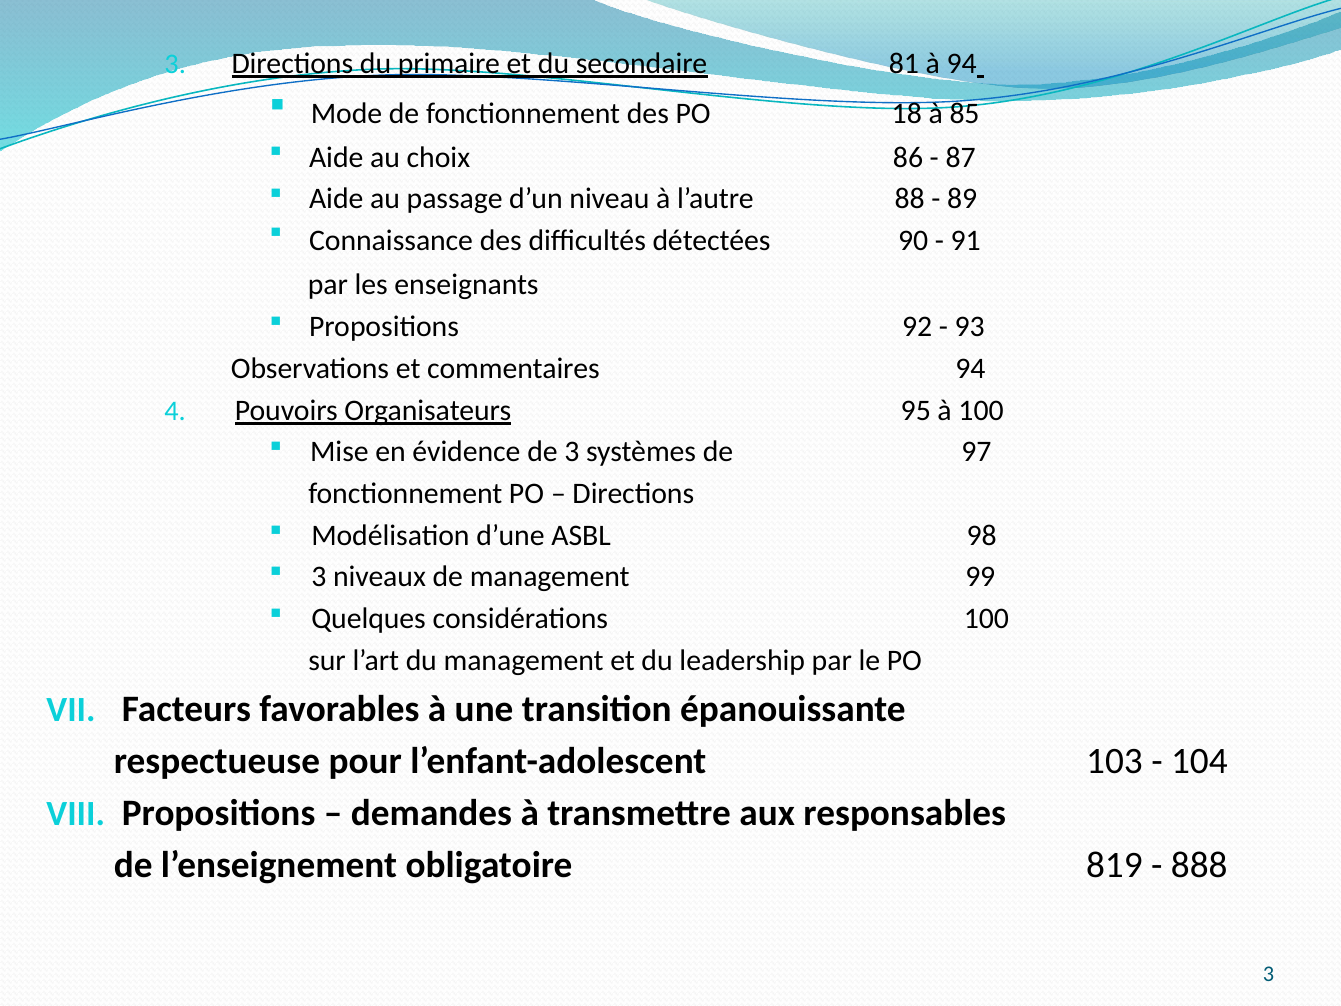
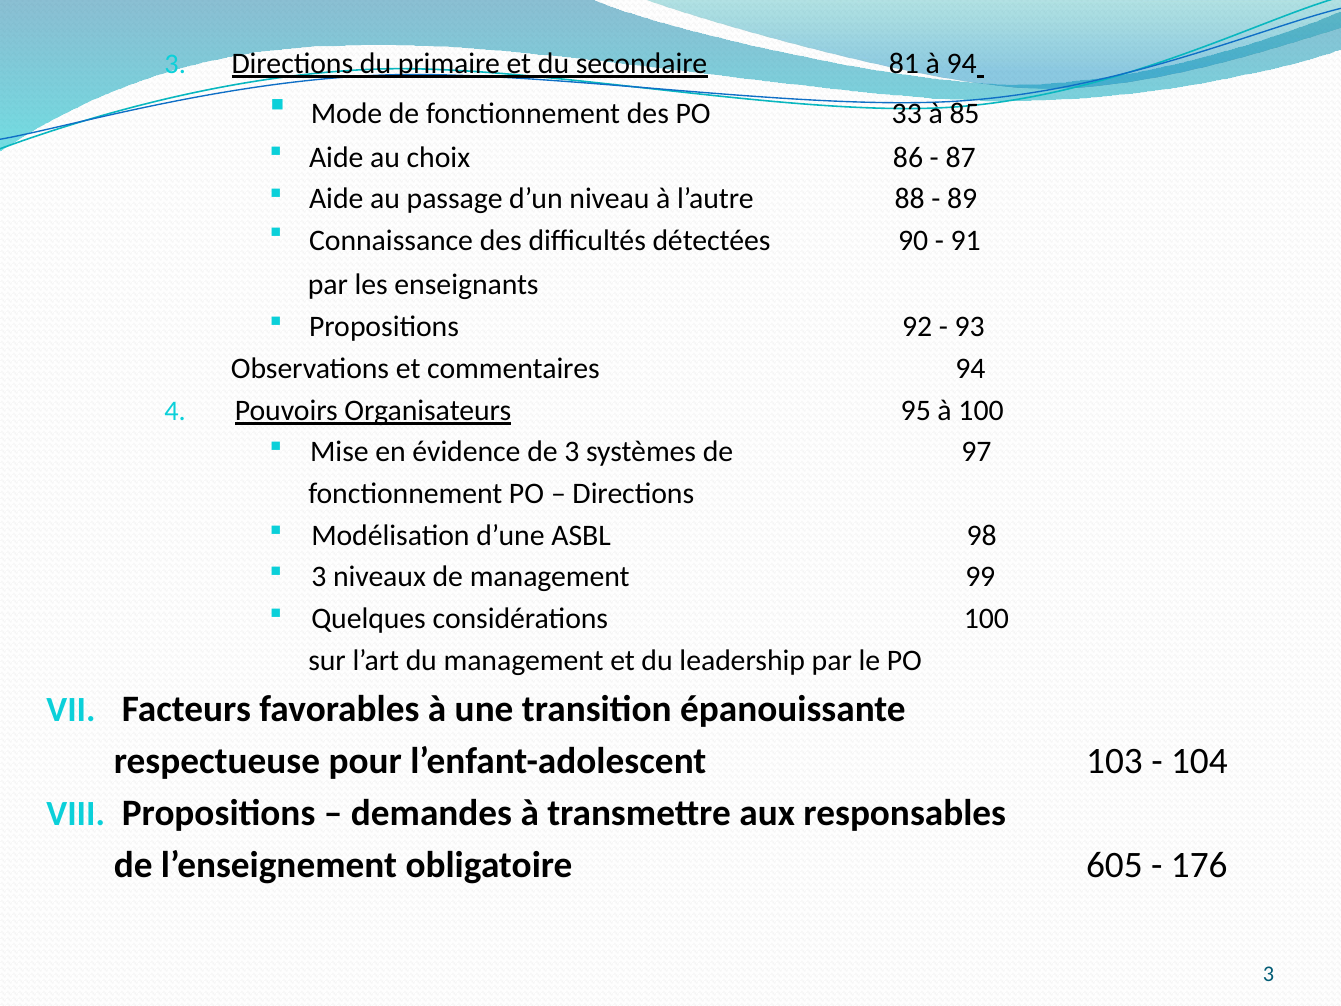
18: 18 -> 33 (907, 114)
819: 819 -> 605 (1114, 865)
888: 888 -> 176 (1199, 865)
